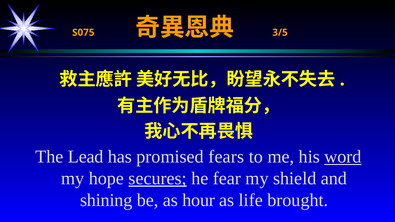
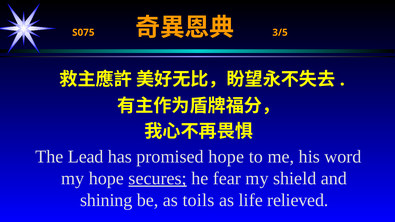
promised fears: fears -> hope (226, 157)
word underline: present -> none (343, 157)
hour: hour -> toils (198, 200)
brought: brought -> relieved (298, 200)
